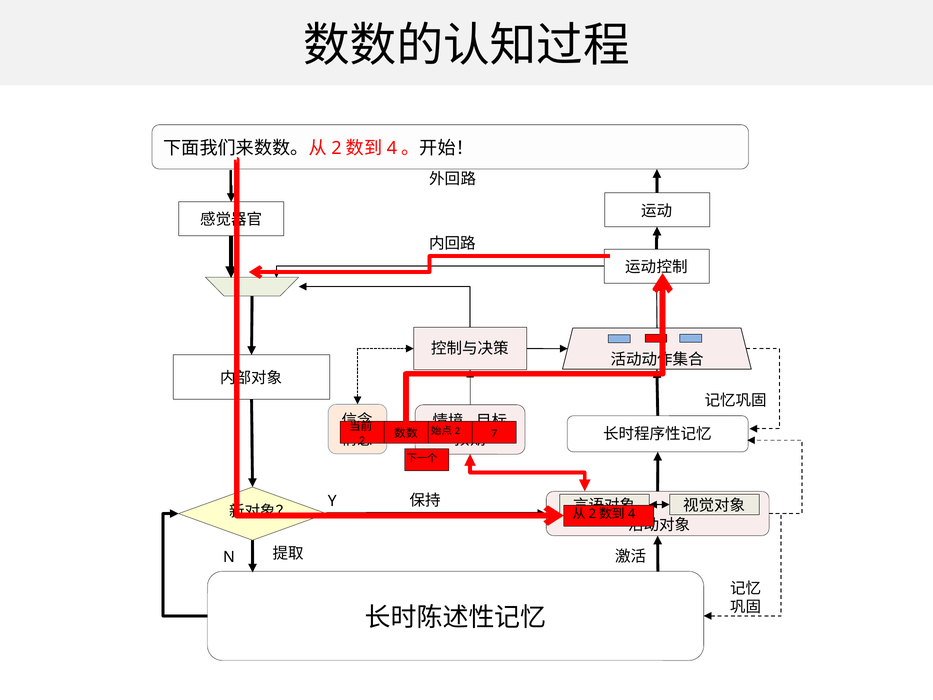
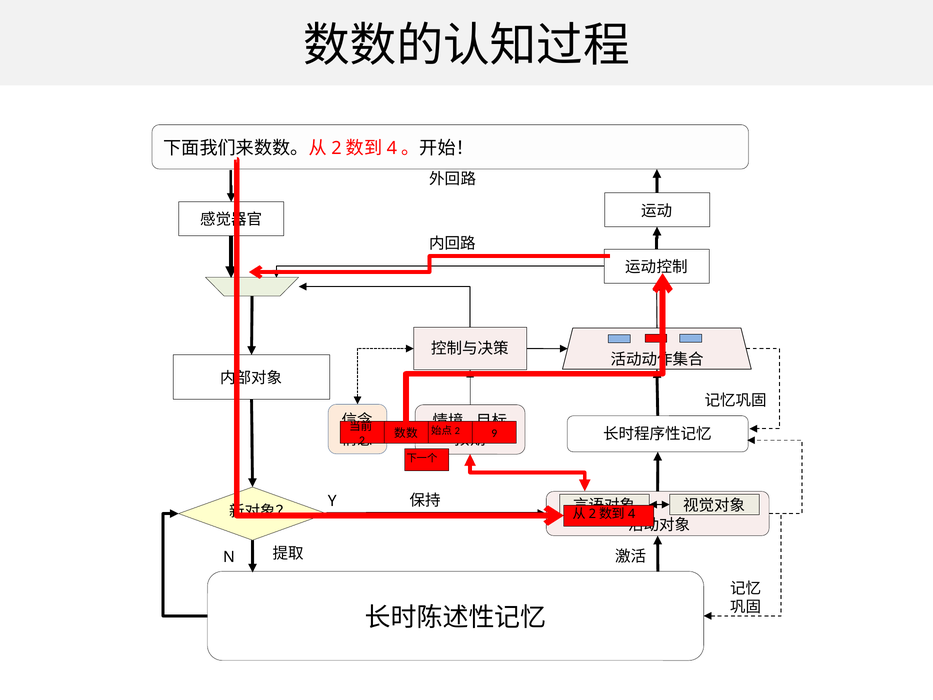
7: 7 -> 9 (494, 433)
